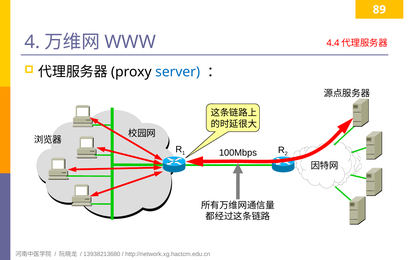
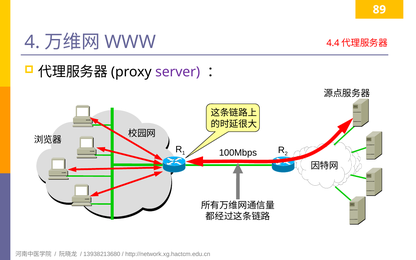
server colour: blue -> purple (178, 72)
